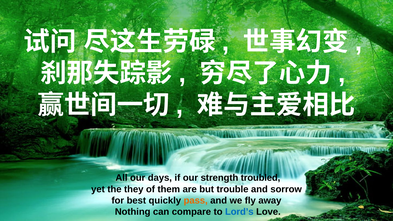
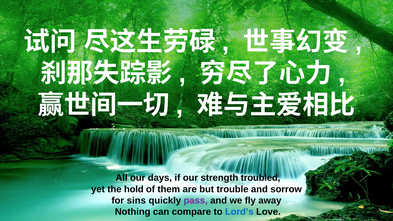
they: they -> hold (134, 189)
best: best -> sins (136, 201)
pass colour: orange -> purple (196, 201)
